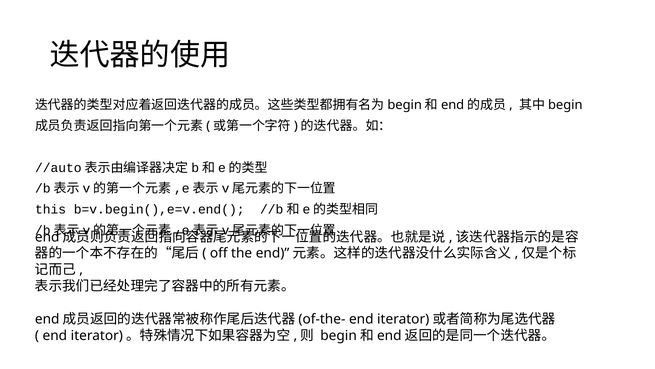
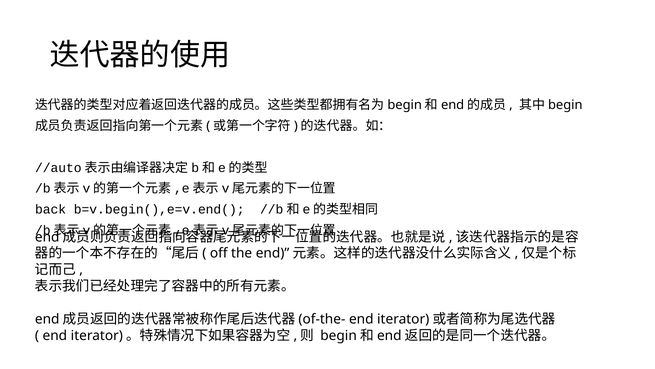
this: this -> back (51, 209)
